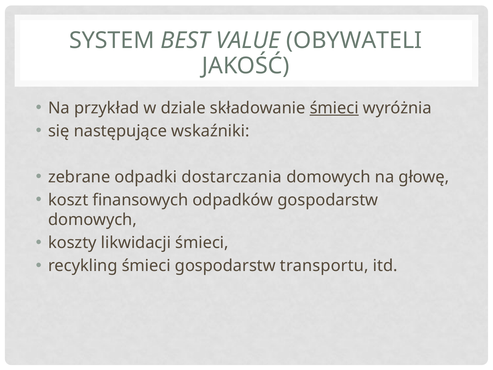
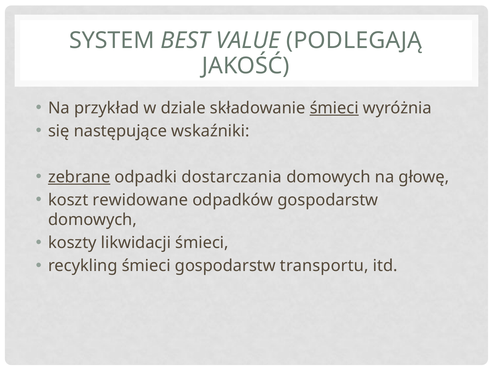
OBYWATELI: OBYWATELI -> PODLEGAJĄ (354, 40)
zebrane underline: none -> present (79, 177)
finansowych: finansowych -> rewidowane (140, 200)
